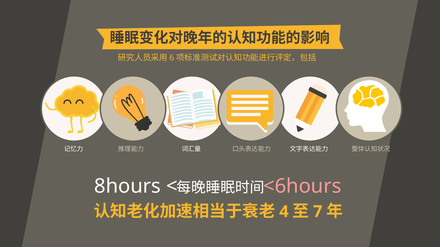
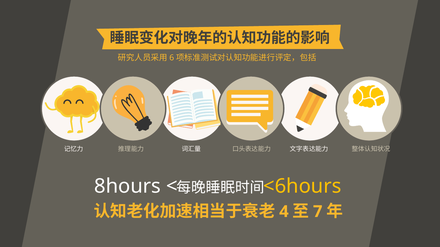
<6hours colour: pink -> yellow (302, 187)
